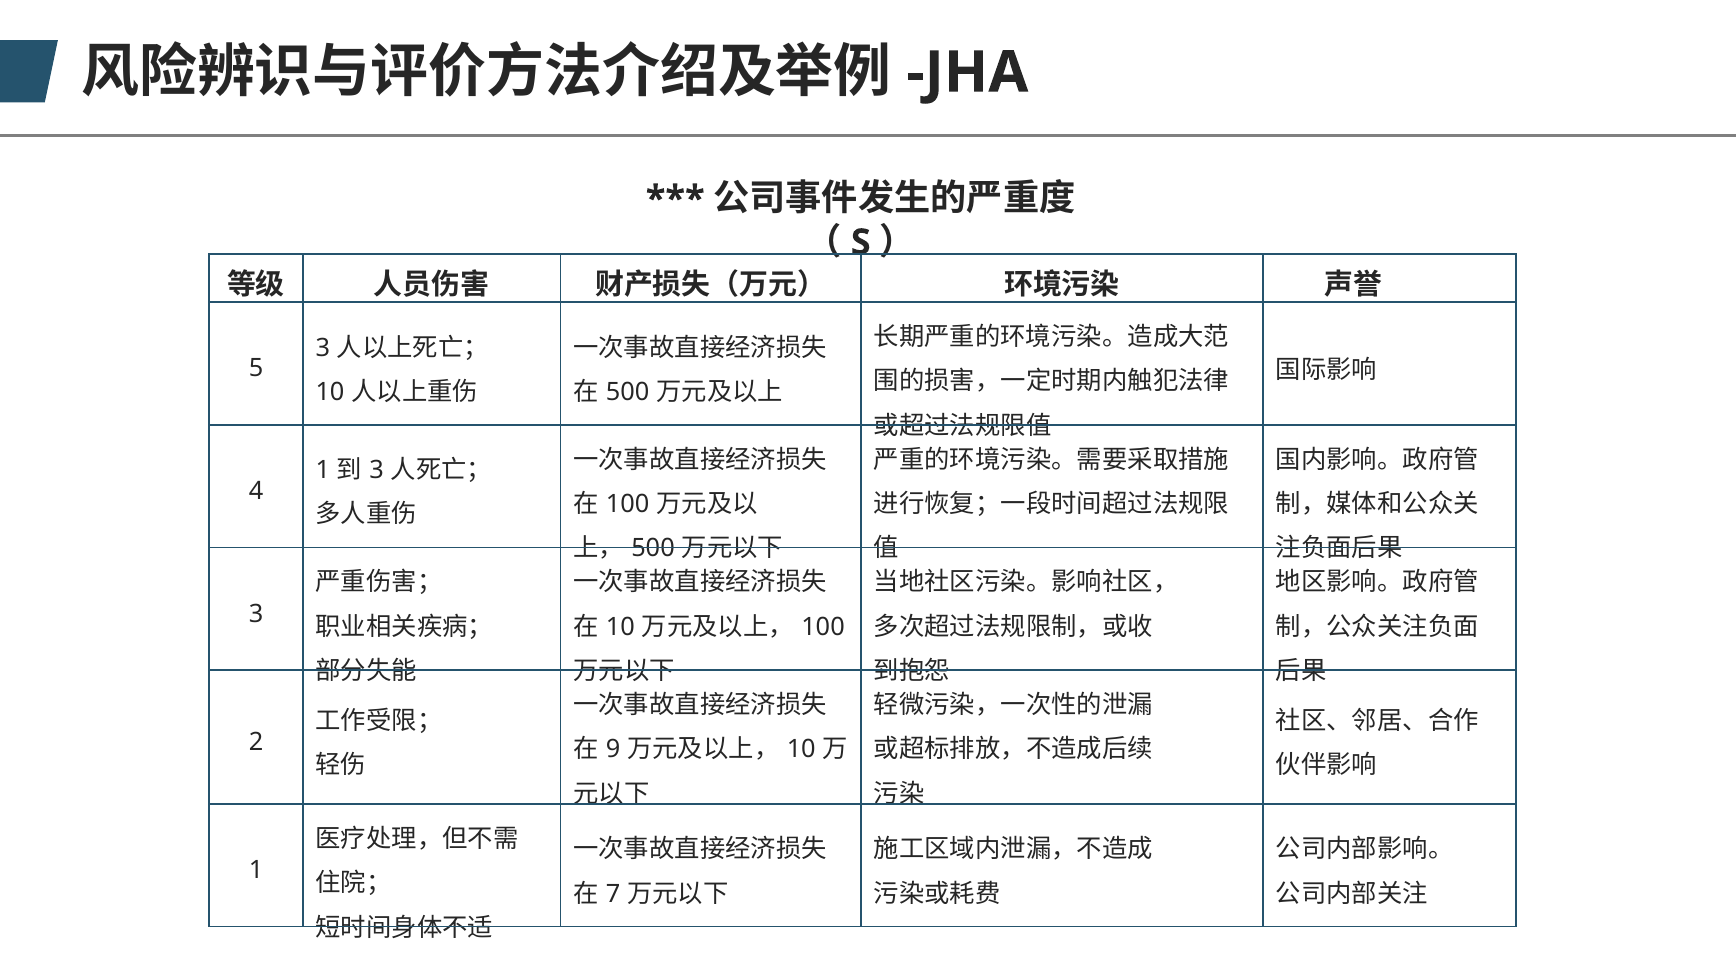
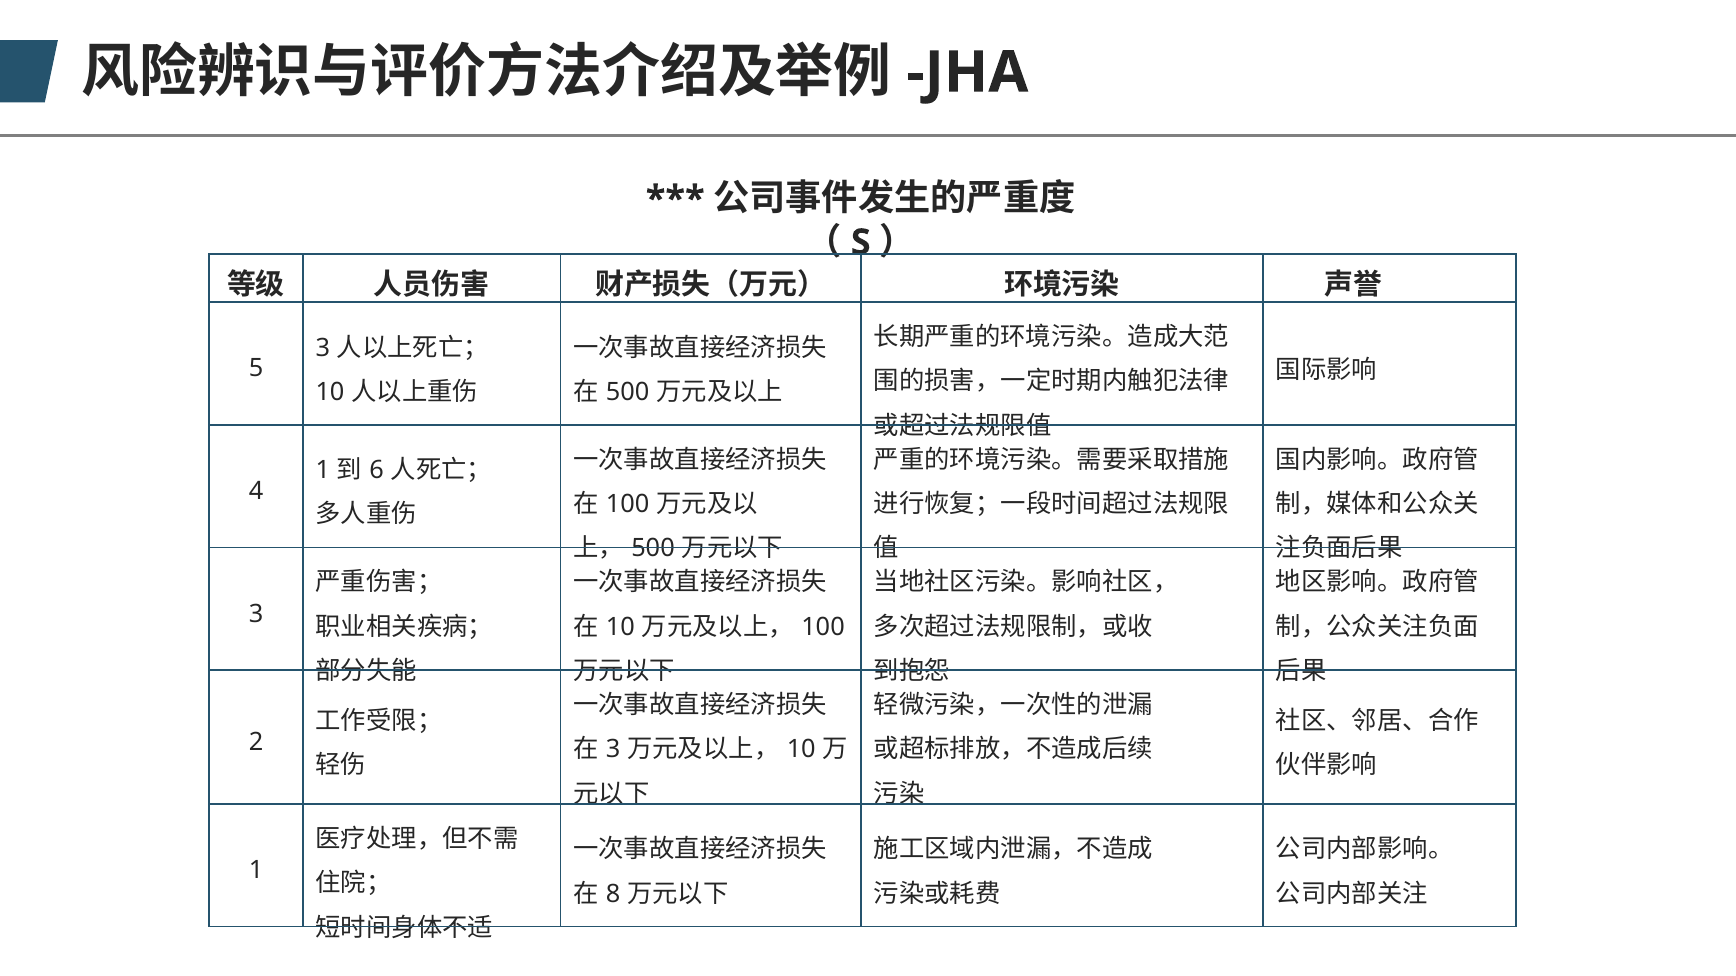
3: 3 -> 6 (377, 471)
9: 9 -> 3 (613, 750)
7: 7 -> 8 (613, 894)
